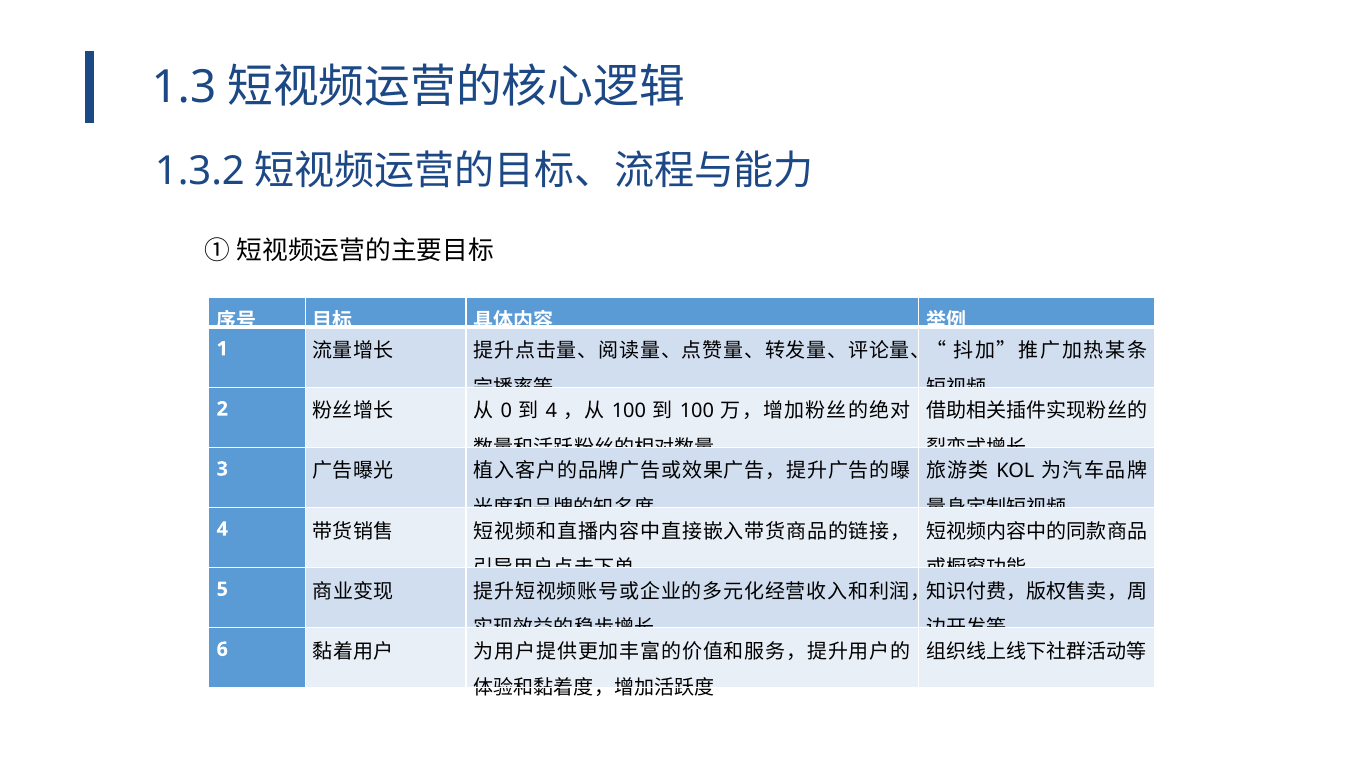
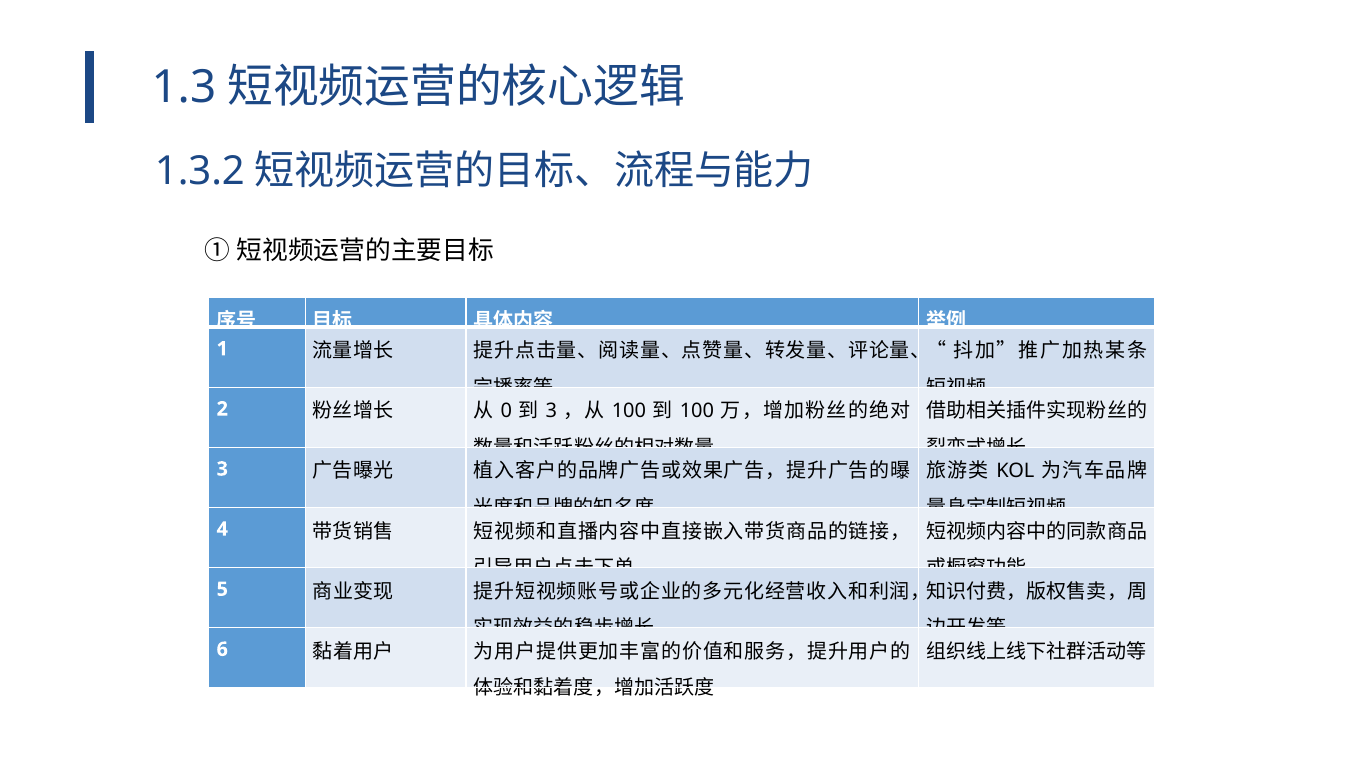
4: 4 -> 3 (551, 411)
